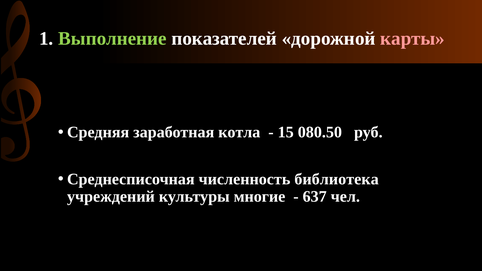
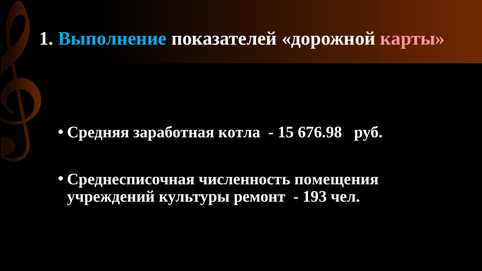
Выполнение colour: light green -> light blue (112, 39)
080.50: 080.50 -> 676.98 (320, 132)
библиотека: библиотека -> помещения (336, 179)
многие: многие -> ремонт (260, 197)
637: 637 -> 193 (315, 197)
